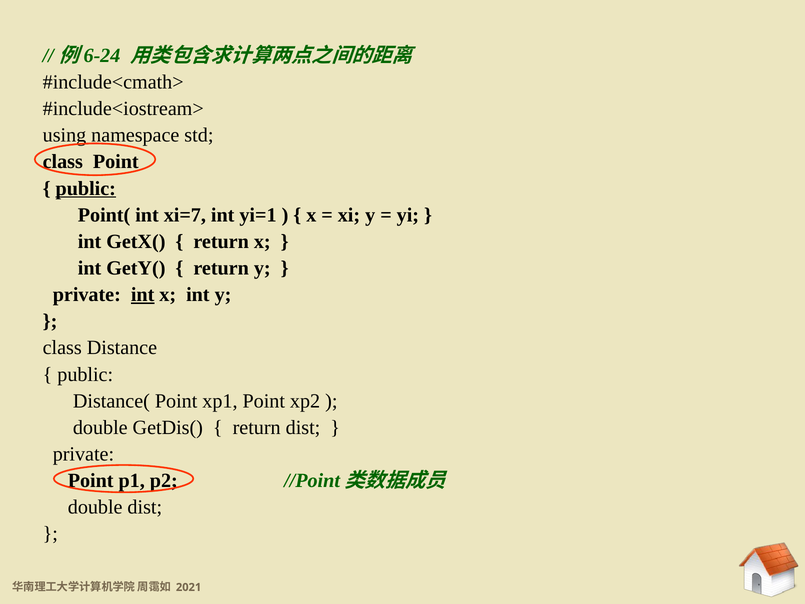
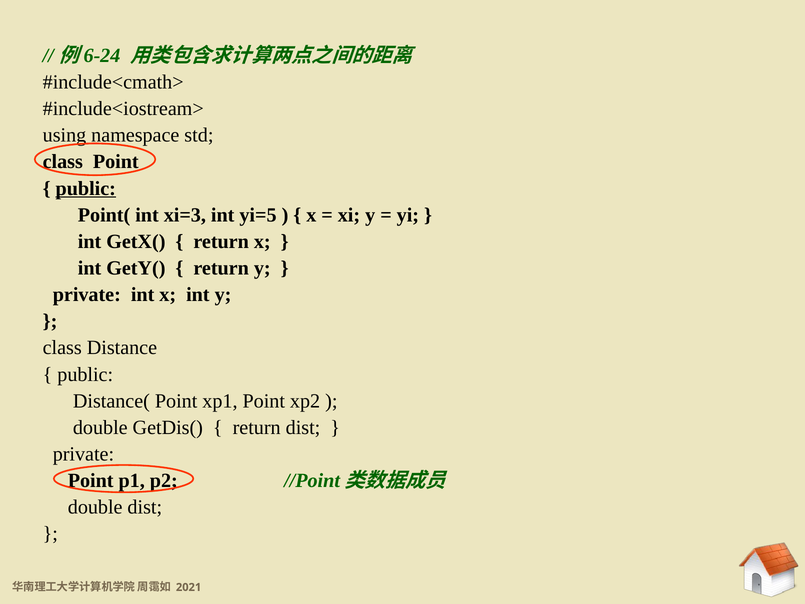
xi=7: xi=7 -> xi=3 (185, 215)
yi=1: yi=1 -> yi=5 (258, 215)
int underline: present -> none (143, 295)
